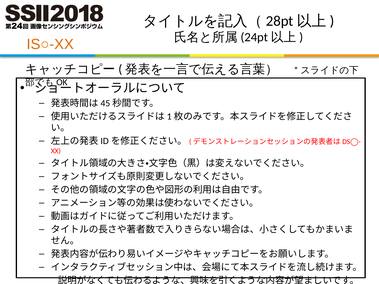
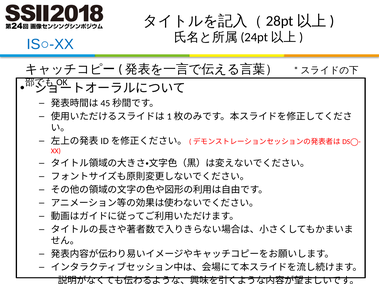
IS○-XX colour: orange -> blue (50, 44)
